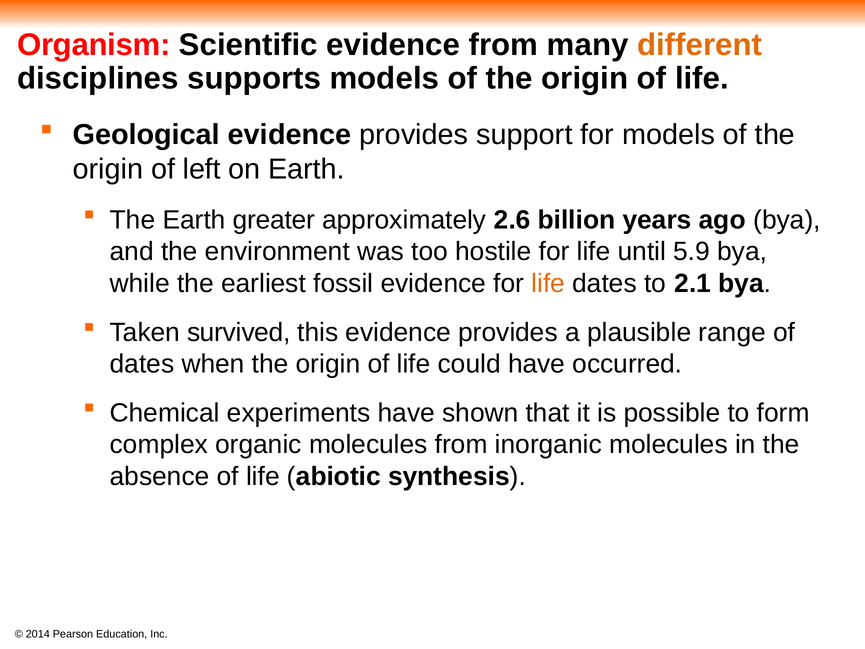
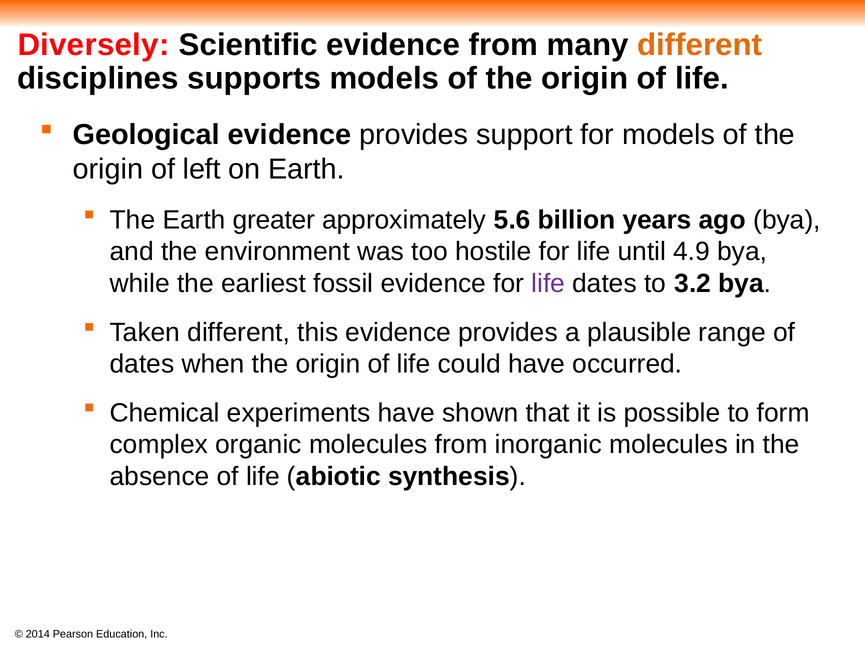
Organism: Organism -> Diversely (94, 45)
2.6: 2.6 -> 5.6 (512, 220)
5.9: 5.9 -> 4.9 (692, 252)
life colour: orange -> purple (548, 283)
2.1: 2.1 -> 3.2 (693, 283)
Taken survived: survived -> different (239, 332)
